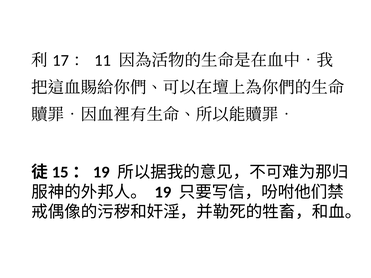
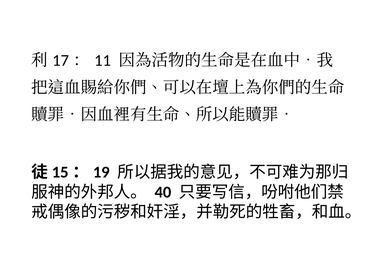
19: 19 -> 40 (163, 192)
